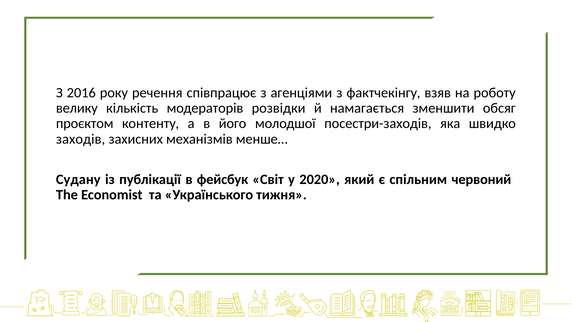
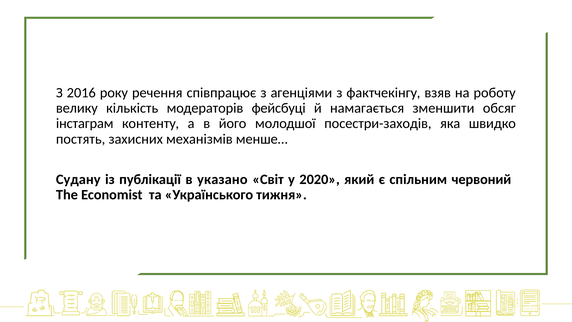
розвідки: розвідки -> фейсбуці (279, 108)
проєктом: проєктом -> інстаграм (85, 123)
заходів: заходів -> постять (81, 139)
фейсбук: фейсбук -> указано (222, 179)
